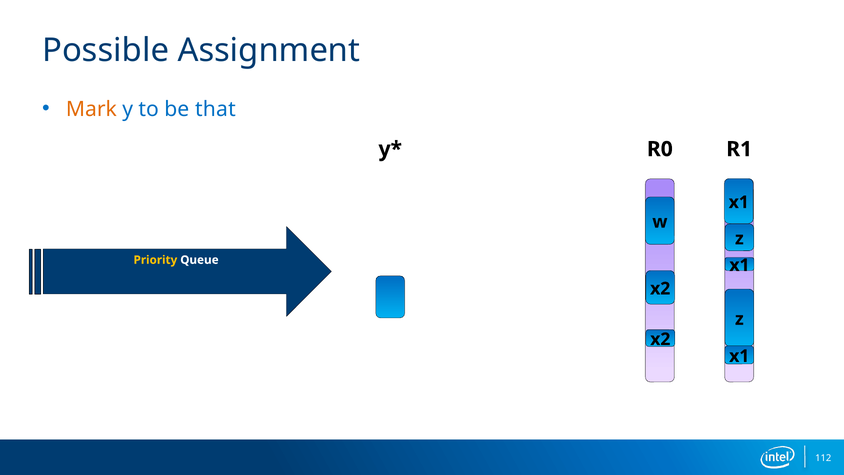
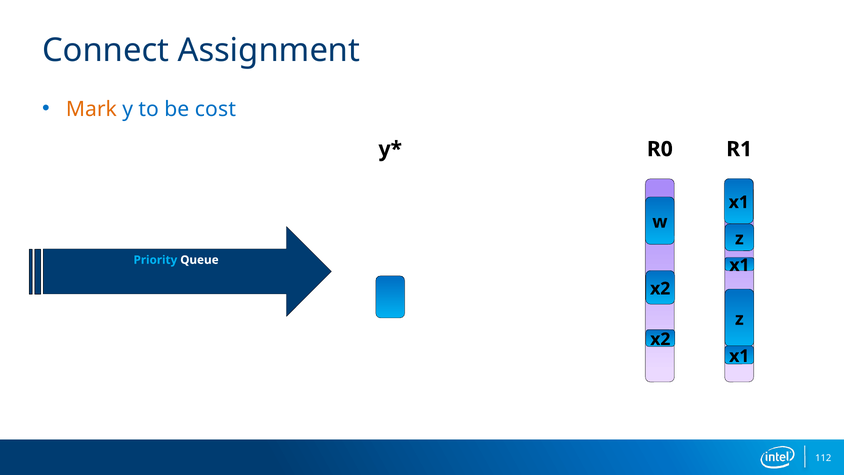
Possible: Possible -> Connect (106, 50)
that: that -> cost (215, 109)
Priority colour: yellow -> light blue (155, 260)
